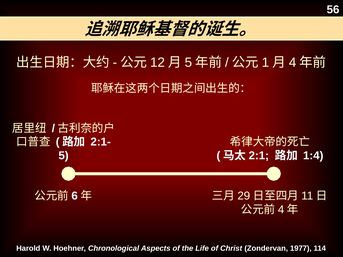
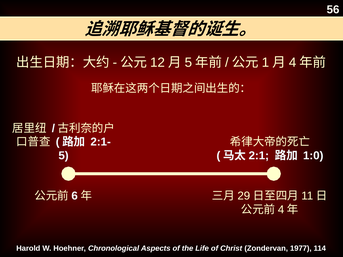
1:4: 1:4 -> 1:0 (313, 156)
